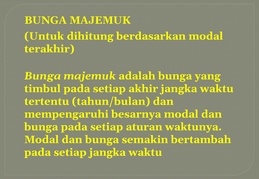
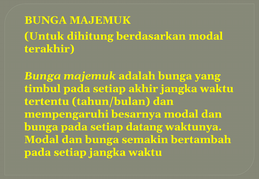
aturan: aturan -> datang (144, 127)
